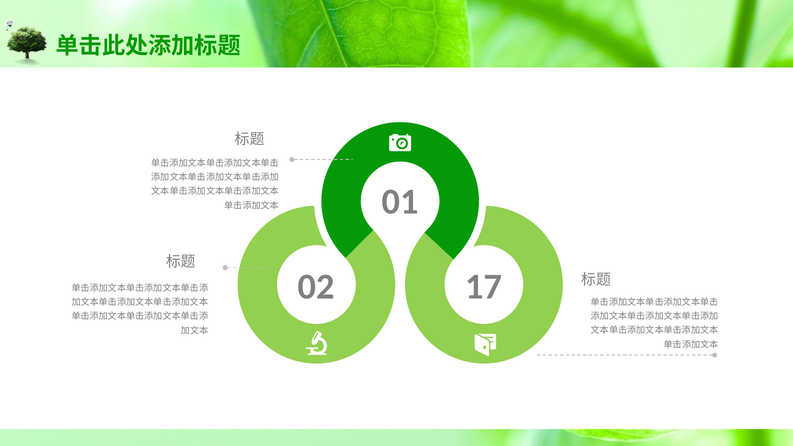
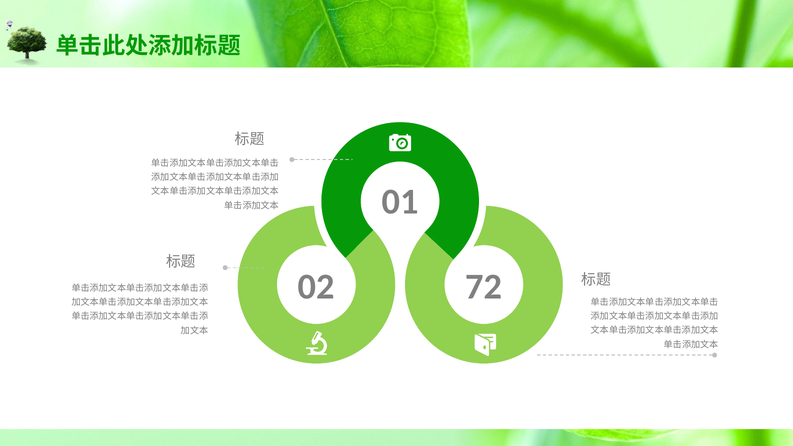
17: 17 -> 72 (484, 287)
